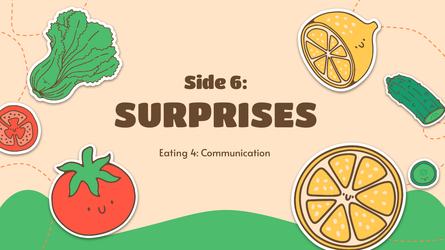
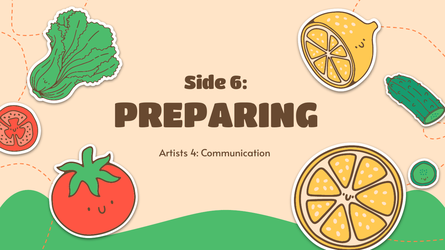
SURPRISES: SURPRISES -> PREPARING (216, 116)
Eating: Eating -> Artists (173, 153)
